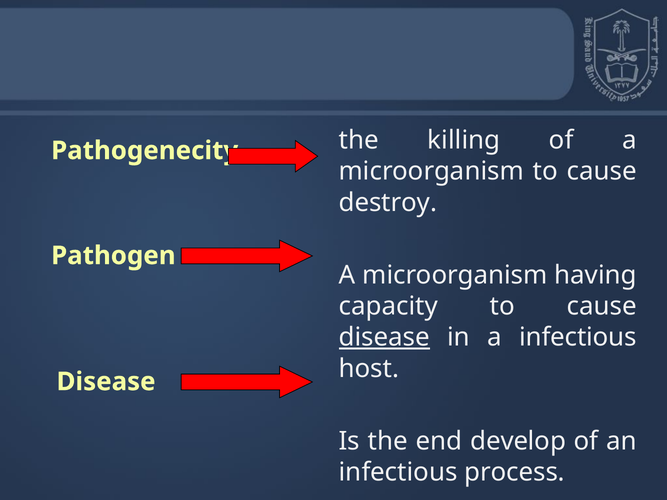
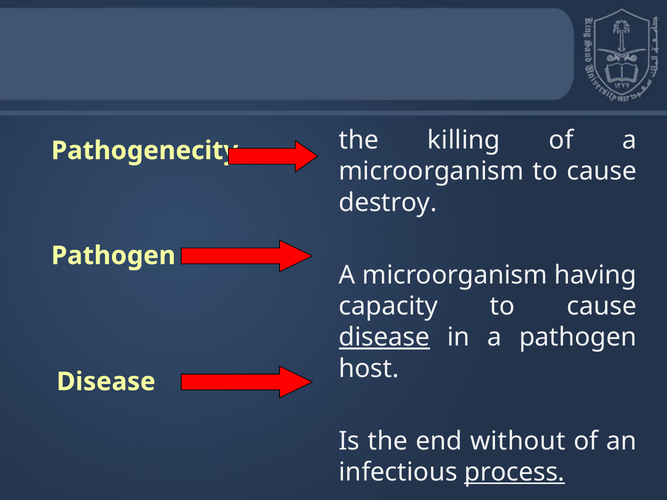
a infectious: infectious -> pathogen (578, 338)
develop: develop -> without (518, 441)
process underline: none -> present (515, 473)
